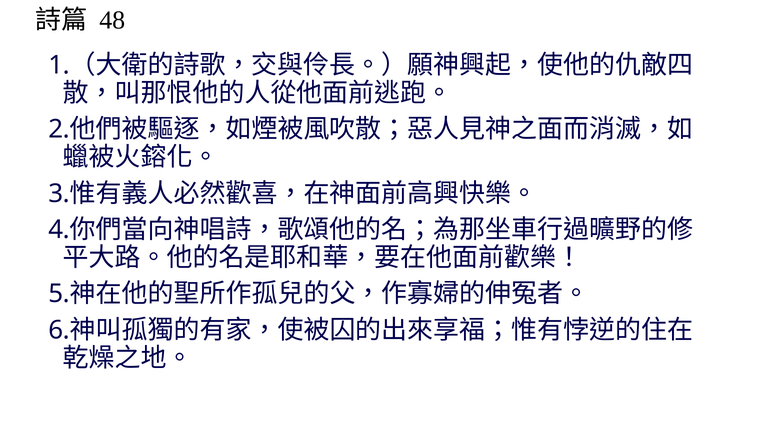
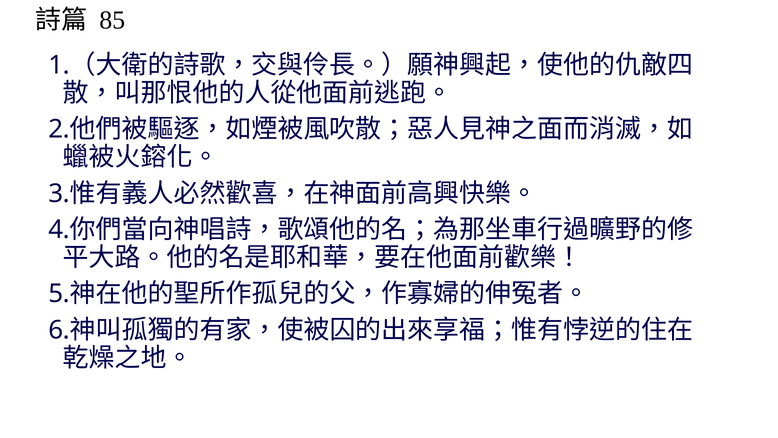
48: 48 -> 85 (112, 20)
